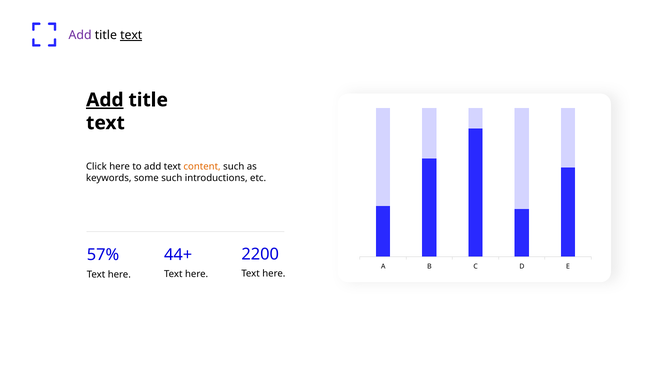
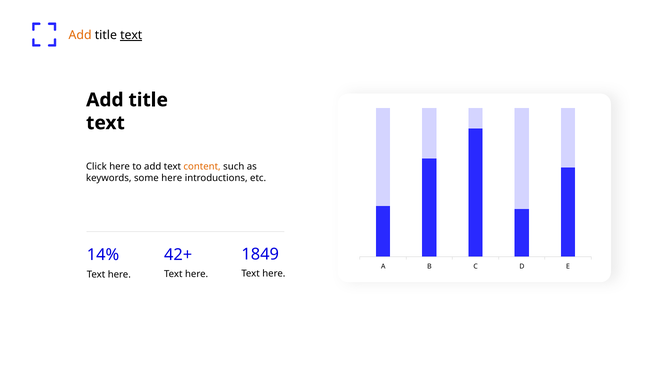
Add colour: purple -> orange (80, 35)
Add underline: present -> none (105, 100)
some such: such -> here (172, 178)
2200: 2200 -> 1849 (260, 255)
44+: 44+ -> 42+ (178, 255)
57%: 57% -> 14% (103, 255)
